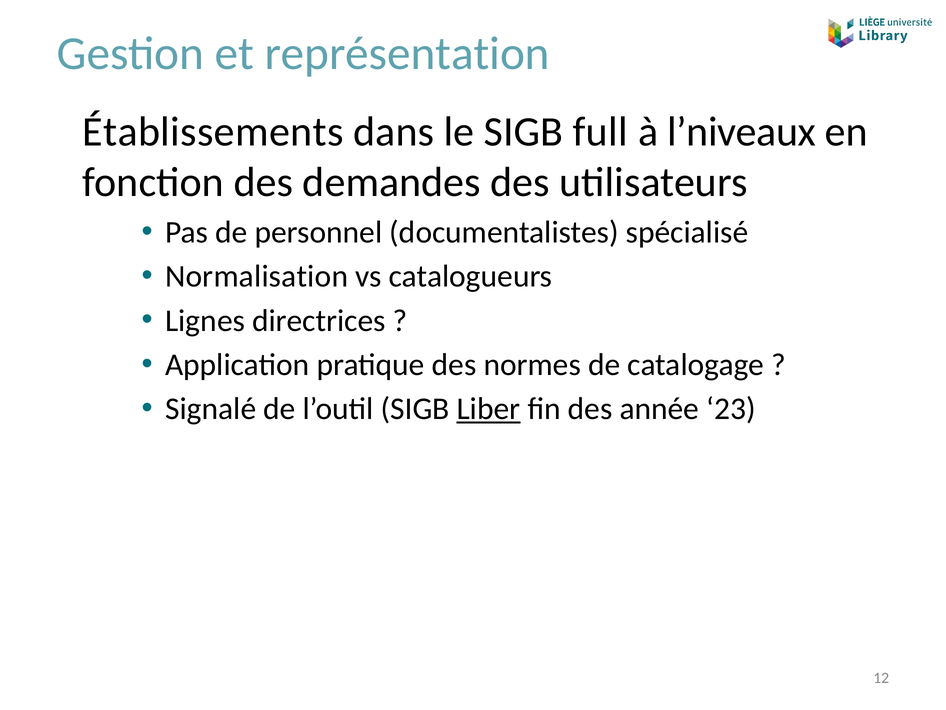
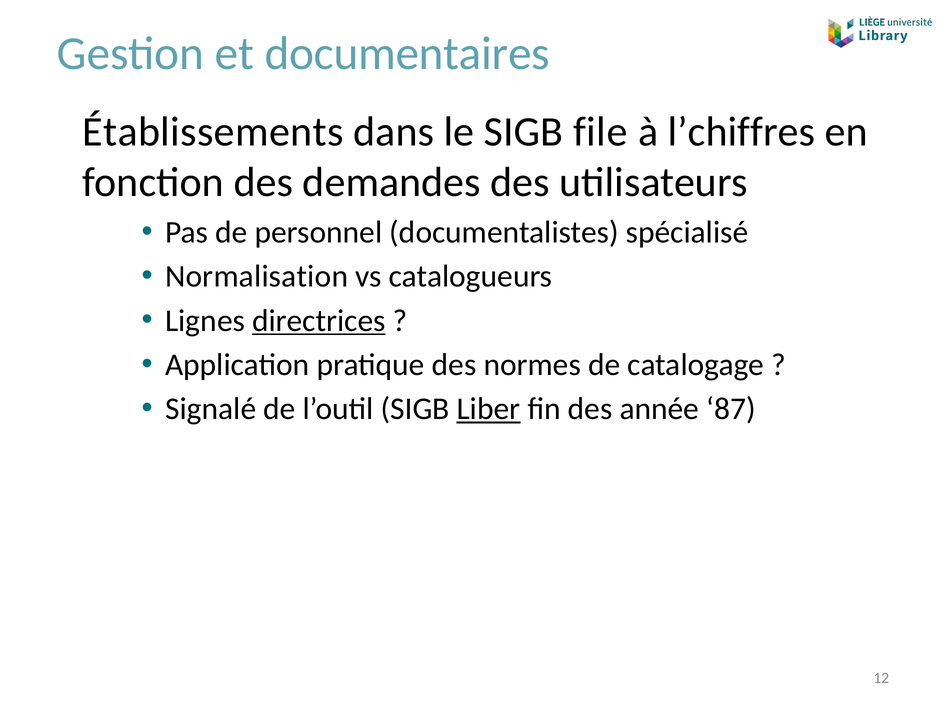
représentation: représentation -> documentaires (407, 54)
full: full -> file (600, 132)
l’niveaux: l’niveaux -> l’chiffres (741, 132)
directrices underline: none -> present (319, 320)
23: 23 -> 87 (731, 409)
